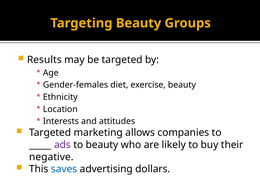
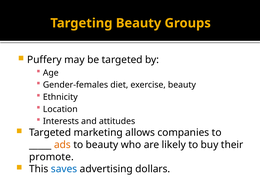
Results: Results -> Puffery (44, 60)
ads colour: purple -> orange (62, 145)
negative: negative -> promote (51, 157)
